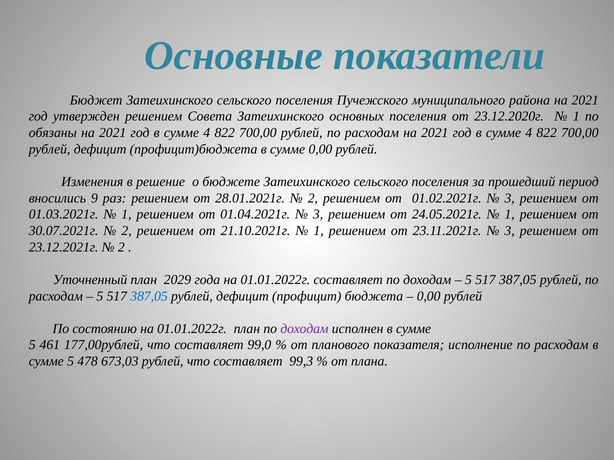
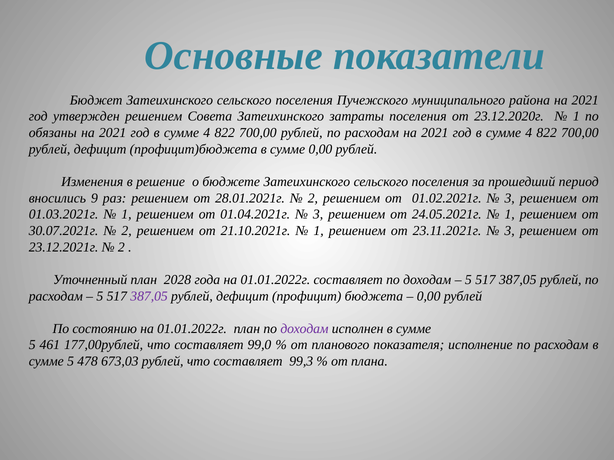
основных: основных -> затраты (357, 117)
2029: 2029 -> 2028 (177, 280)
387,05 colour: blue -> purple (149, 296)
